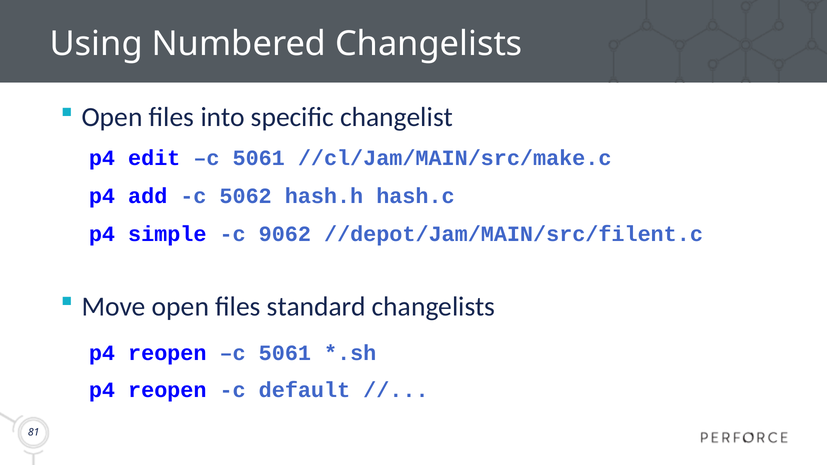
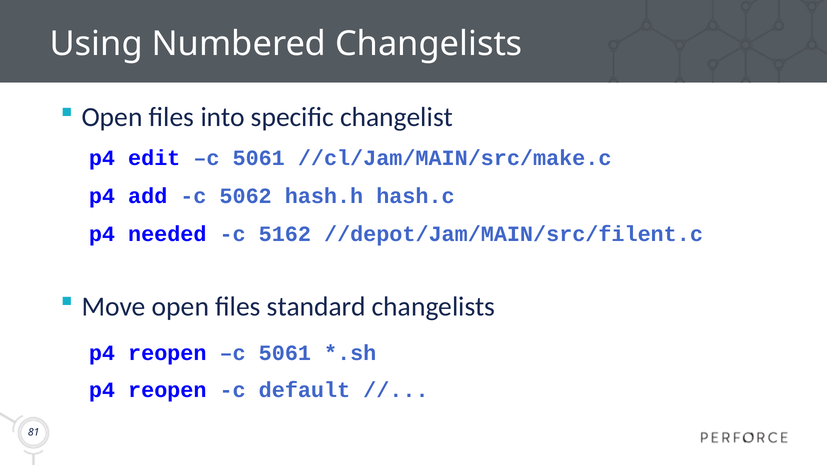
simple: simple -> needed (167, 234)
9062: 9062 -> 5162 (285, 234)
